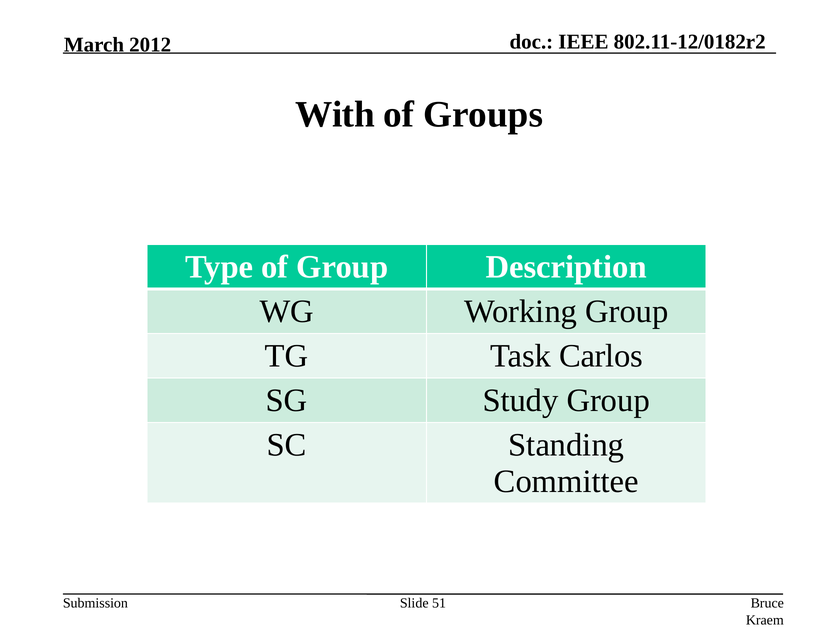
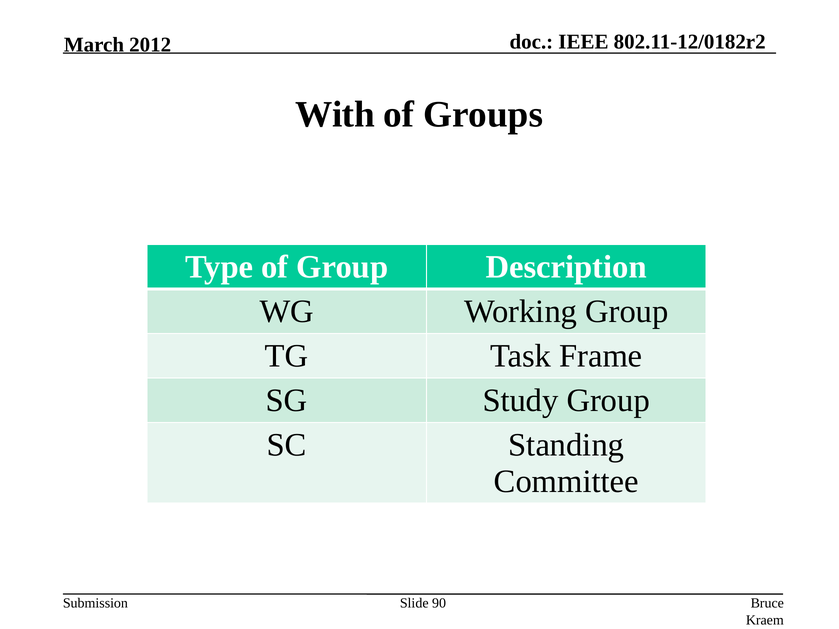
Carlos: Carlos -> Frame (601, 356)
51: 51 -> 90 (439, 603)
